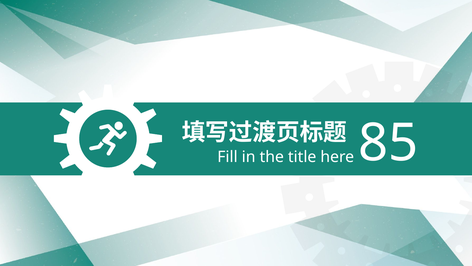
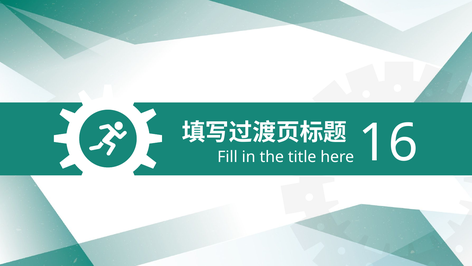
85: 85 -> 16 (388, 143)
